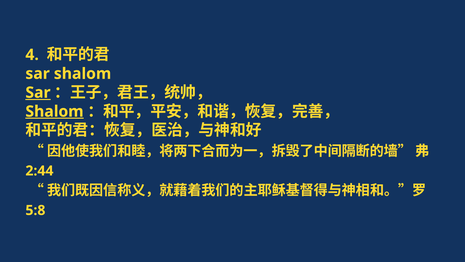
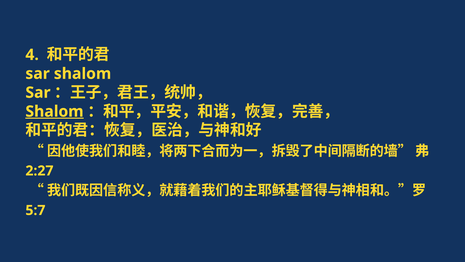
Sar underline: present -> none (38, 92)
2:44: 2:44 -> 2:27 (39, 171)
5:8: 5:8 -> 5:7 (35, 210)
